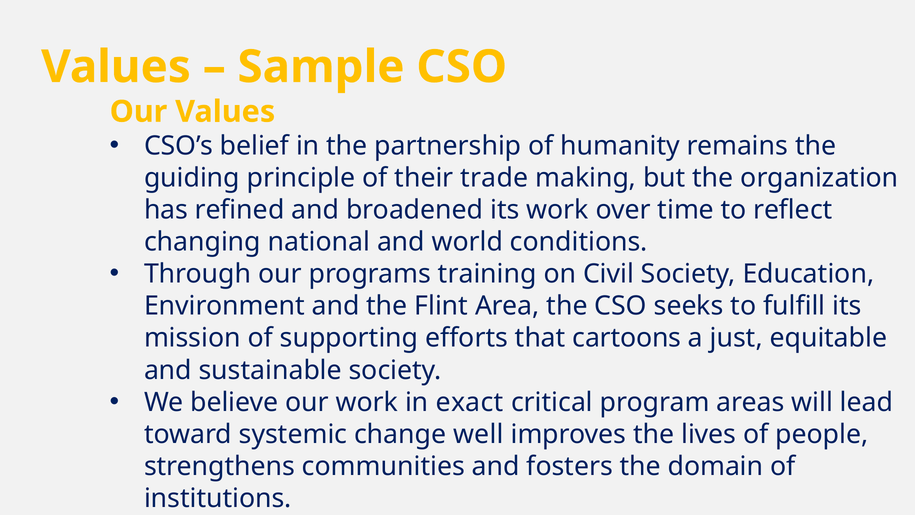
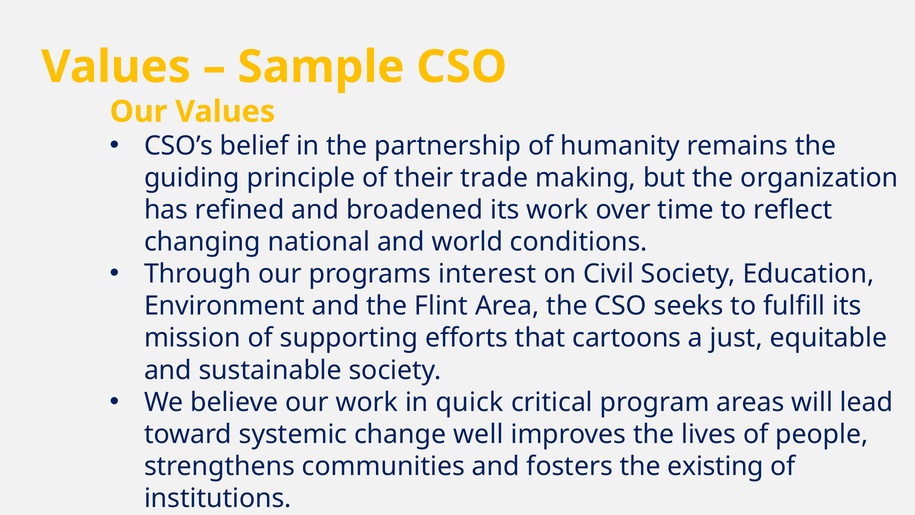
training: training -> interest (487, 274)
exact: exact -> quick (470, 402)
domain: domain -> existing (716, 466)
